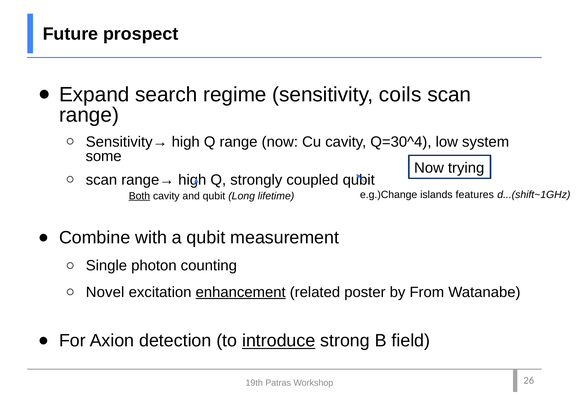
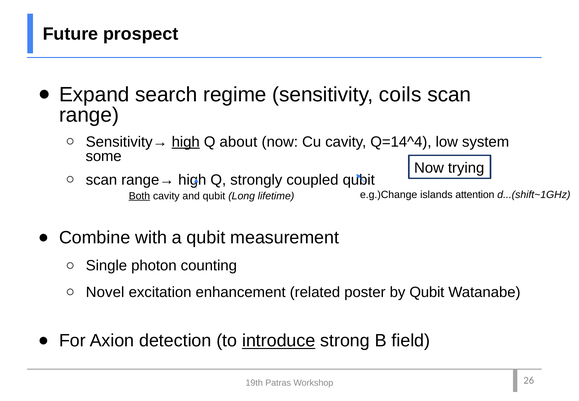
high underline: none -> present (186, 142)
Q range: range -> about (238, 142)
Q=30^4: Q=30^4 -> Q=14^4 (401, 142)
features: features -> attention (475, 195)
enhancement underline: present -> none (241, 292)
by From: From -> Qubit (427, 292)
